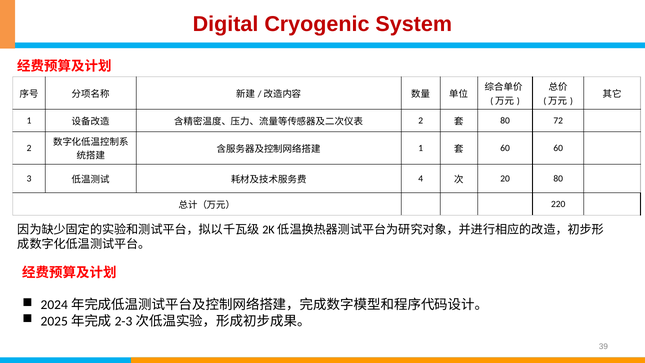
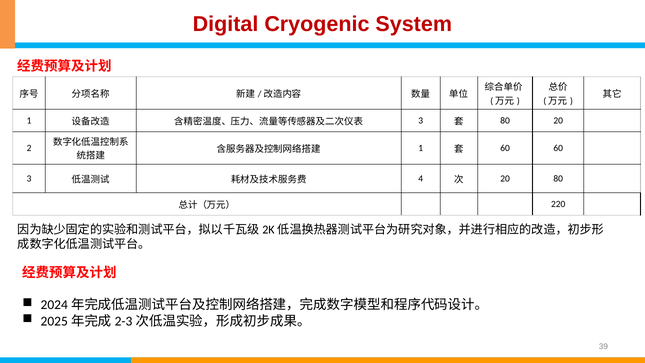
2: 2 -> 3 (421, 121)
80 72: 72 -> 20 (558, 121)
